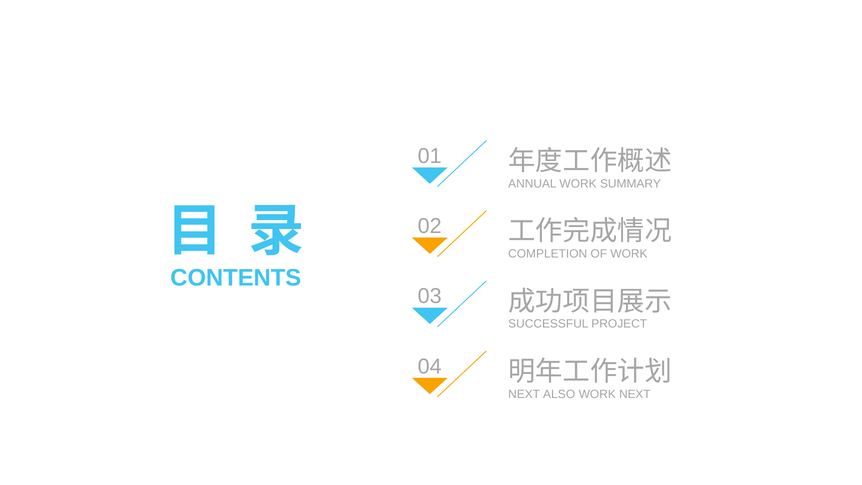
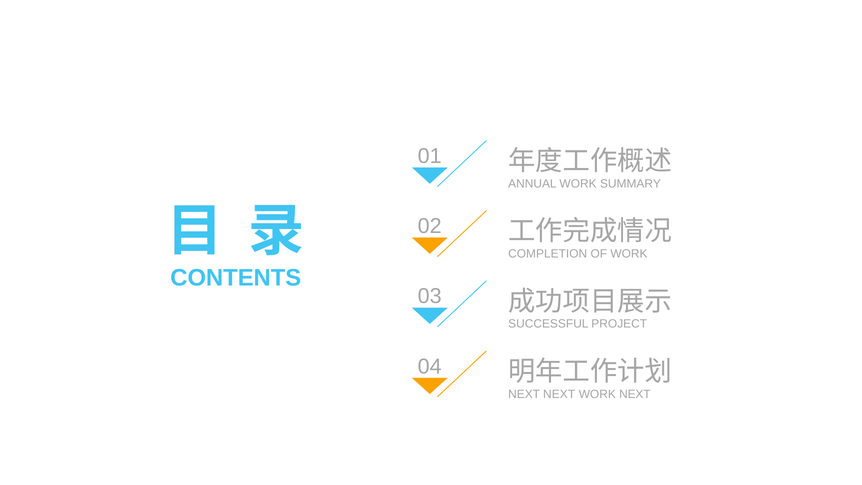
NEXT ALSO: ALSO -> NEXT (559, 394)
